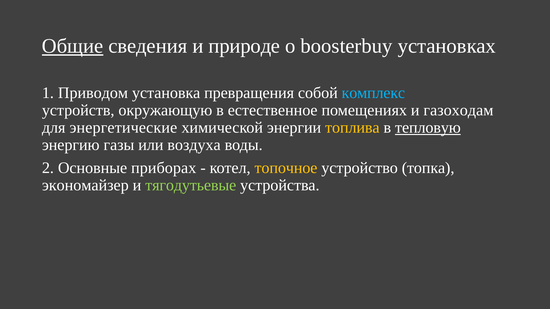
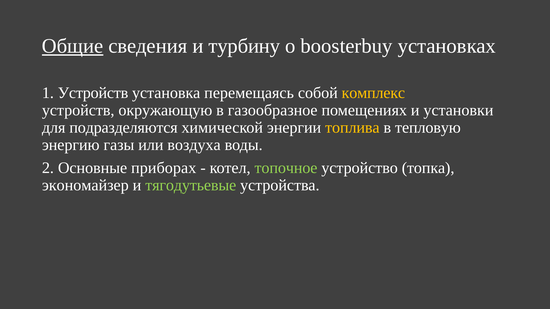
природе: природе -> турбину (244, 46)
1 Приводом: Приводом -> Устройств (93, 93)
превращения: превращения -> перемещаясь (249, 93)
комплекс colour: light blue -> yellow (373, 93)
естественное: естественное -> газообразное (273, 110)
газоходам: газоходам -> установки (458, 110)
энергетические: энергетические -> подразделяются (124, 128)
тепловую underline: present -> none (428, 128)
топочное colour: yellow -> light green (286, 168)
